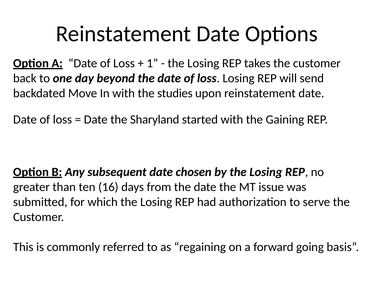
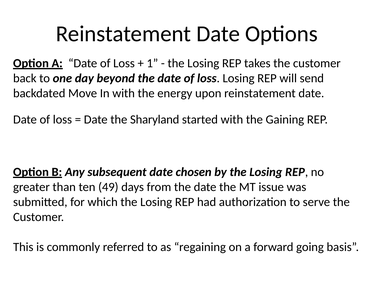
studies: studies -> energy (175, 93)
16: 16 -> 49 (108, 187)
